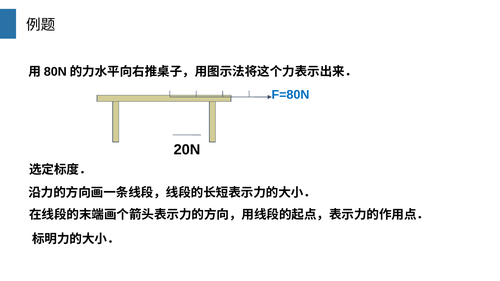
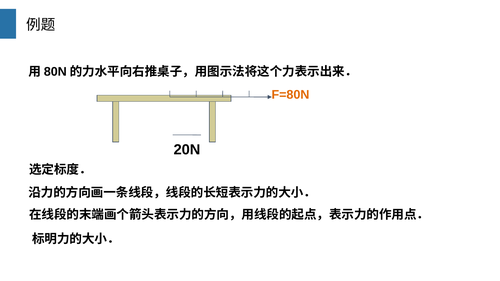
F=80N colour: blue -> orange (290, 95)
